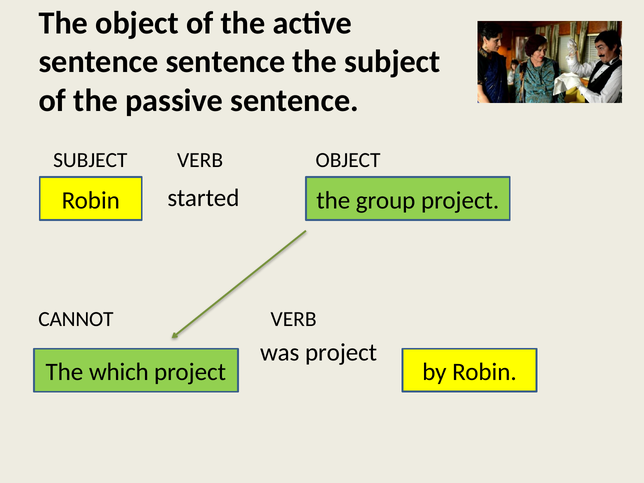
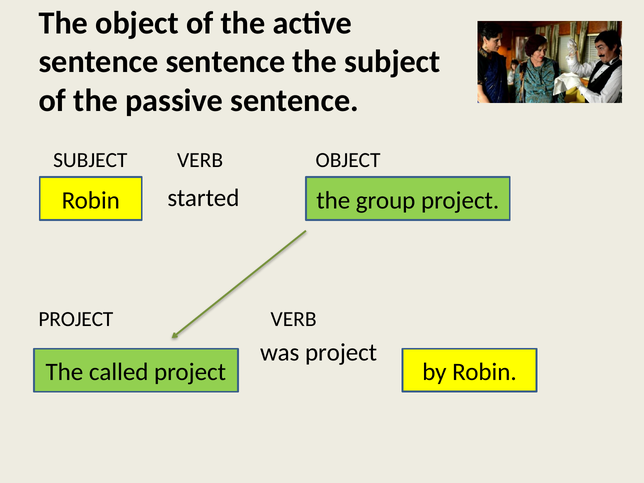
CANNOT: CANNOT -> PROJECT (76, 319)
which: which -> called (119, 372)
